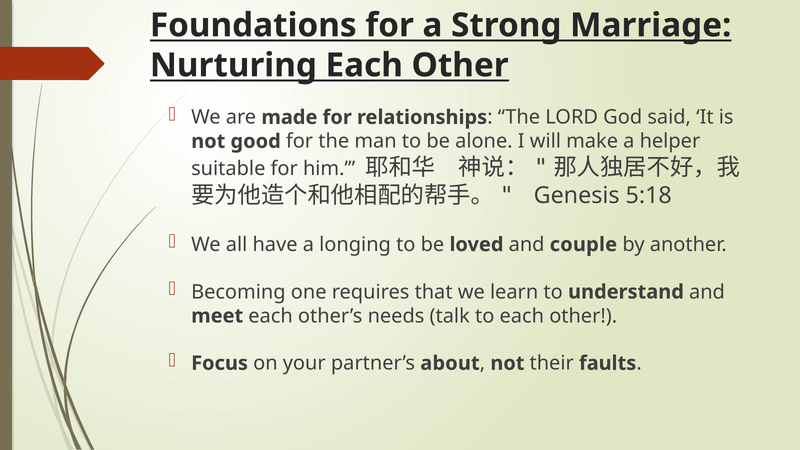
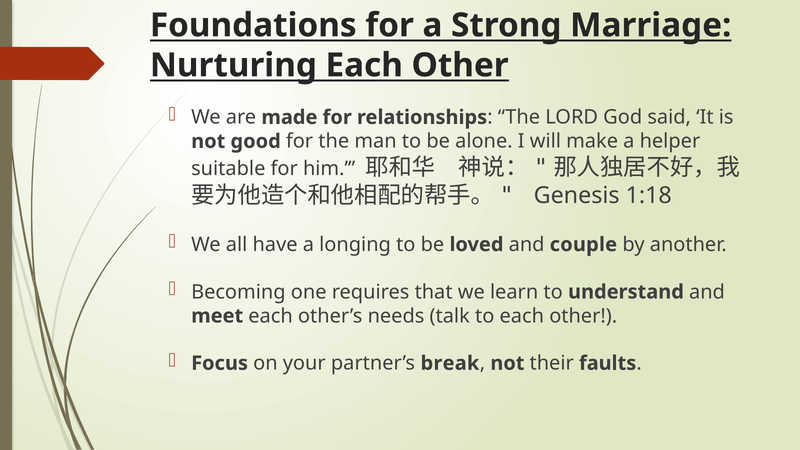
5:18: 5:18 -> 1:18 (649, 195)
about: about -> break (450, 363)
